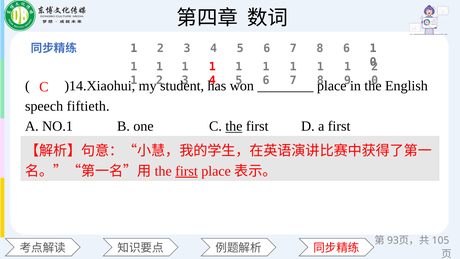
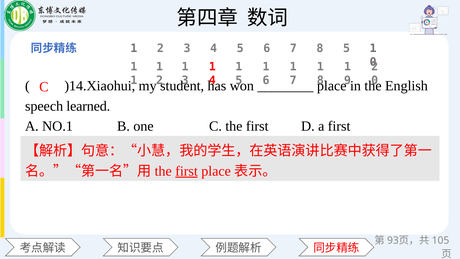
8 6: 6 -> 5 (346, 48)
fiftieth: fiftieth -> learned (88, 106)
the underline: present -> none (234, 126)
